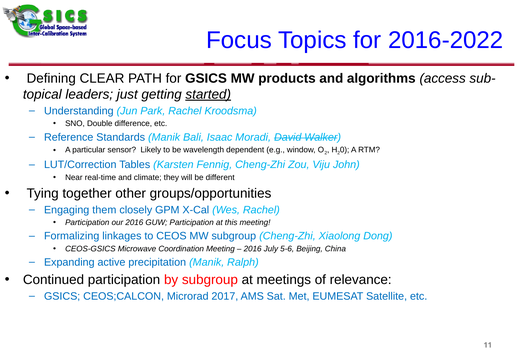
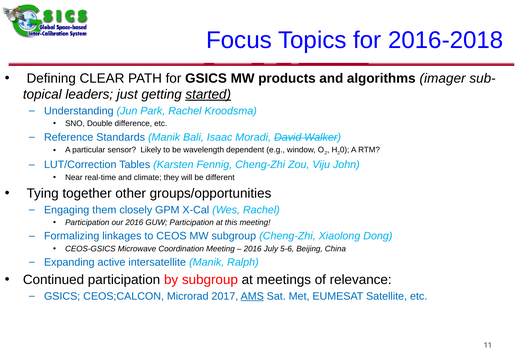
2016-2022: 2016-2022 -> 2016-2018 (446, 40)
access: access -> imager (443, 78)
precipitation: precipitation -> intersatellite (157, 262)
AMS underline: none -> present (252, 296)
